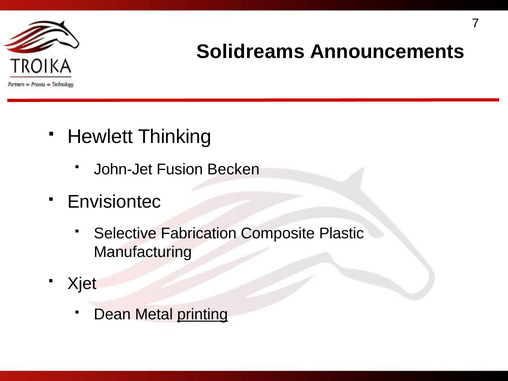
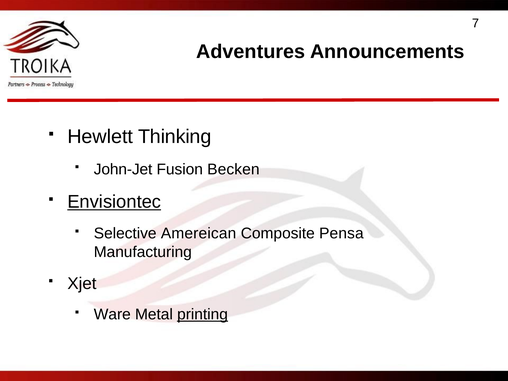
Solidreams: Solidreams -> Adventures (251, 52)
Envisiontec underline: none -> present (114, 202)
Fabrication: Fabrication -> Amereican (199, 234)
Plastic: Plastic -> Pensa (341, 234)
Dean: Dean -> Ware (112, 314)
